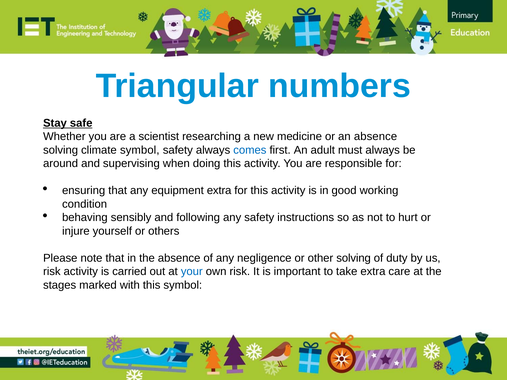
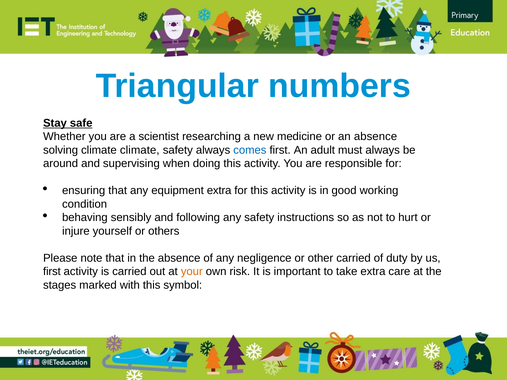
climate symbol: symbol -> climate (140, 150)
other solving: solving -> carried (354, 258)
risk: risk -> first (52, 272)
your colour: blue -> orange (192, 272)
